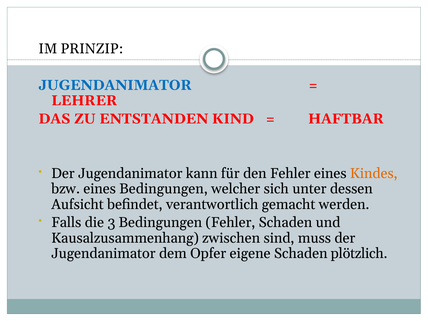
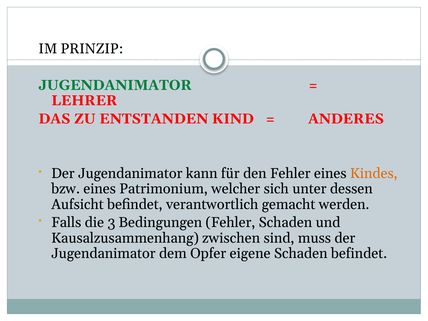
JUGENDANIMATOR colour: blue -> green (115, 85)
HAFTBAR: HAFTBAR -> ANDERES (346, 119)
eines Bedingungen: Bedingungen -> Patrimonium (164, 189)
Schaden plötzlich: plötzlich -> befindet (359, 253)
